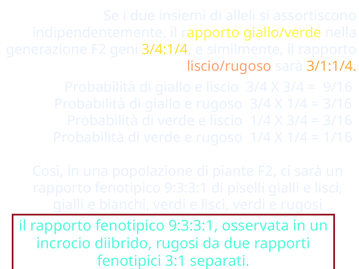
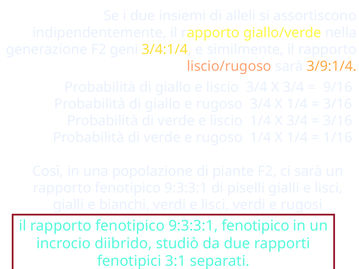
3/1:1/4: 3/1:1/4 -> 3/9:1/4 (332, 66)
9:3:3:1 osservata: osservata -> fenotipico (256, 226)
diibrido rugosi: rugosi -> studiò (177, 244)
